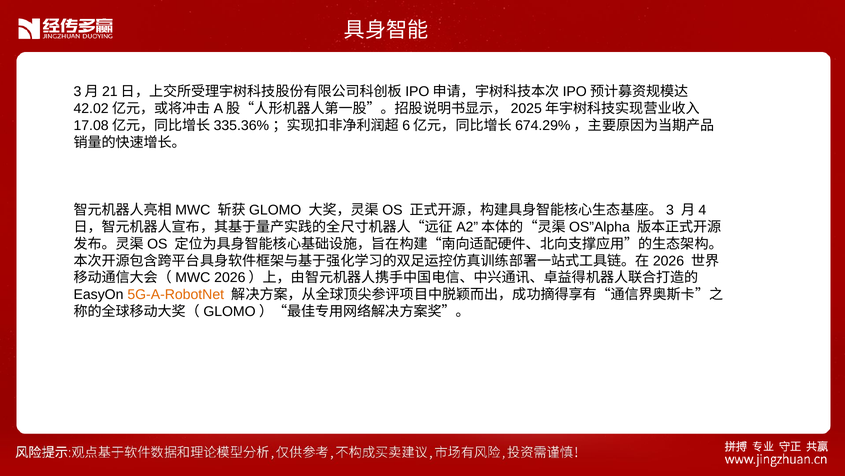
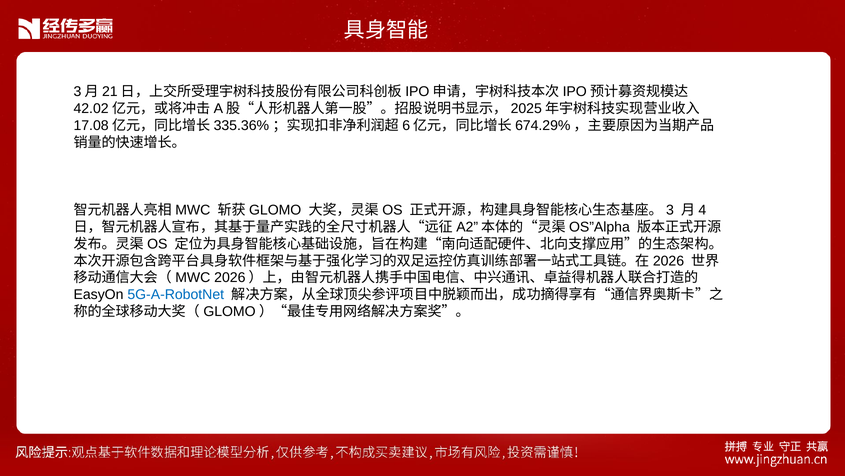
5G-A-RobotNet colour: orange -> blue (176, 294)
